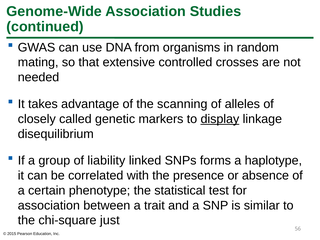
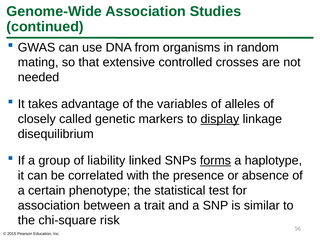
scanning: scanning -> variables (182, 104)
forms underline: none -> present (215, 161)
just: just -> risk (110, 220)
